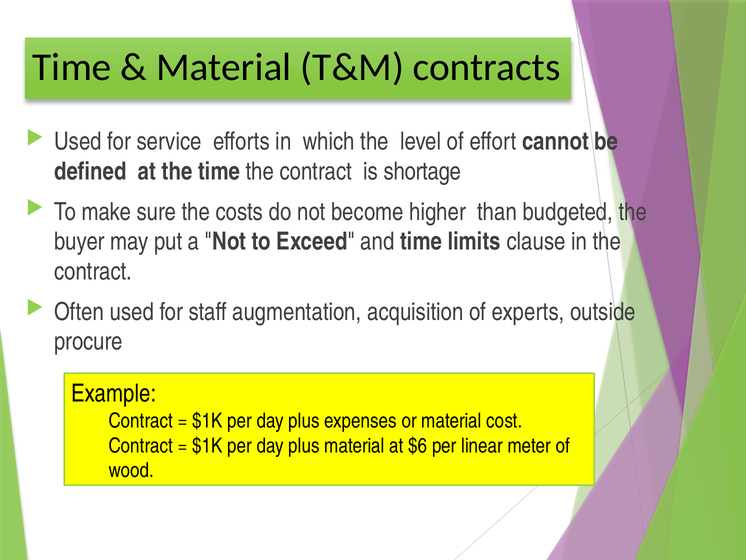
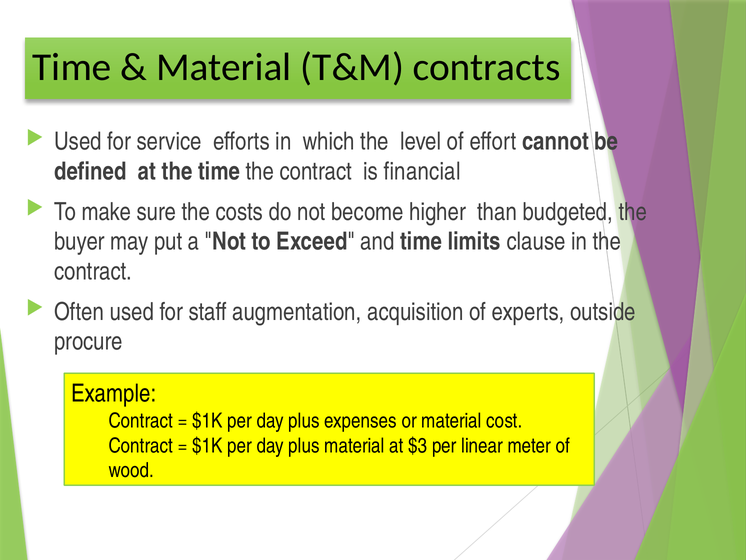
shortage: shortage -> financial (422, 171)
$6: $6 -> $3 (418, 445)
